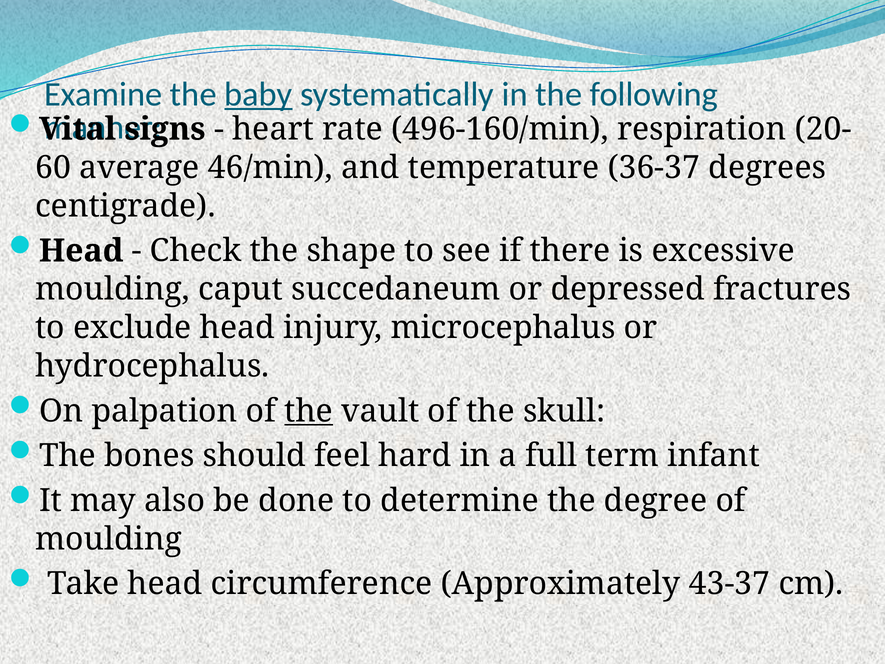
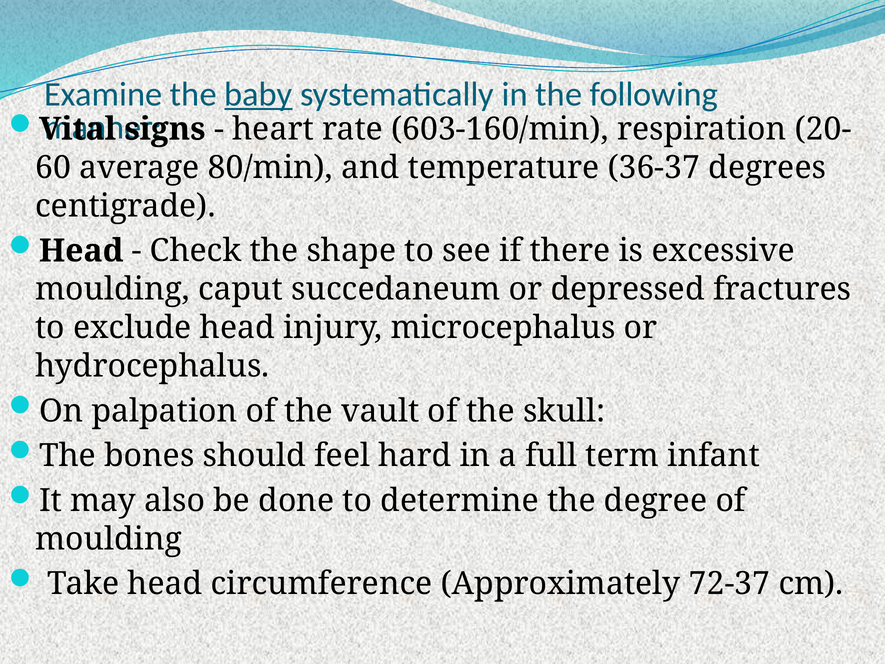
496-160/min: 496-160/min -> 603-160/min (500, 129)
46/min: 46/min -> 80/min (270, 168)
the underline: present -> none (309, 411)
43-37: 43-37 -> 72-37 (730, 584)
